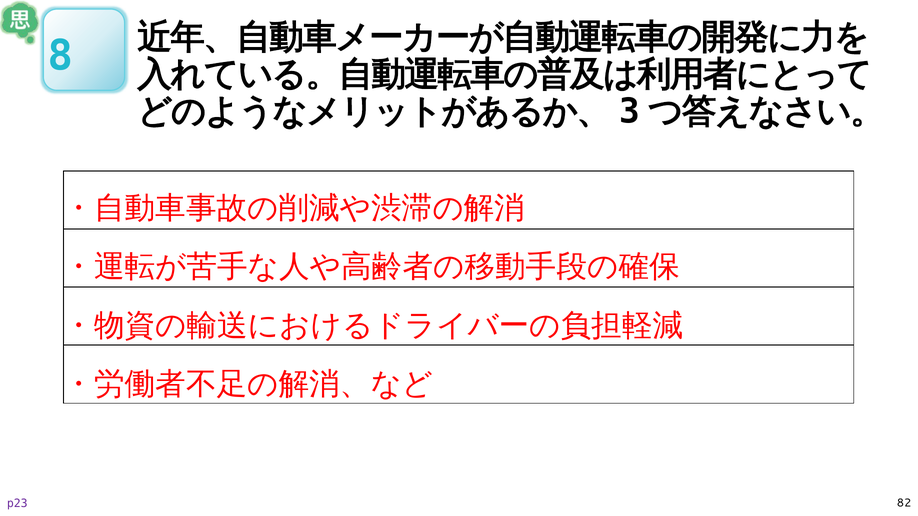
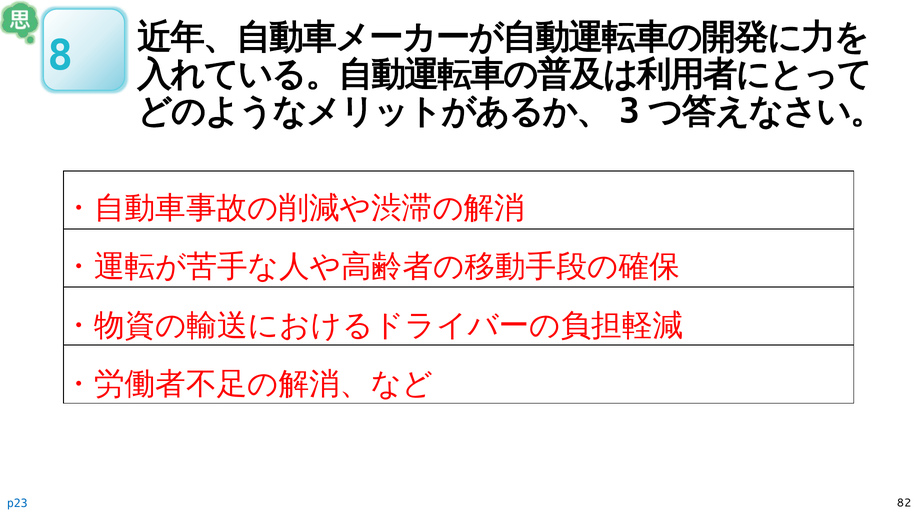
p23 colour: purple -> blue (17, 504)
